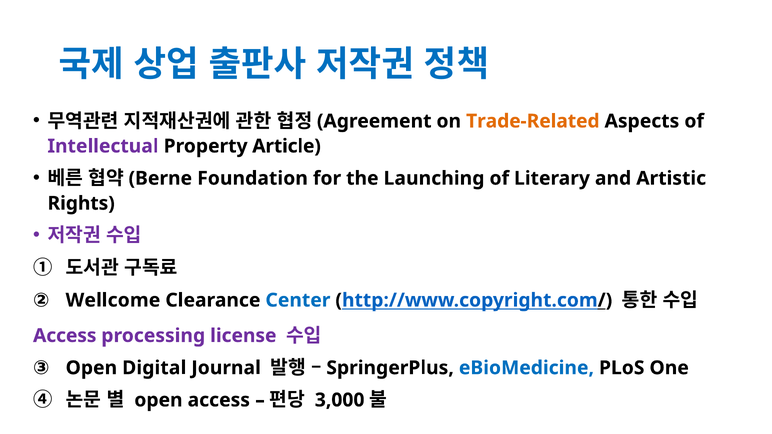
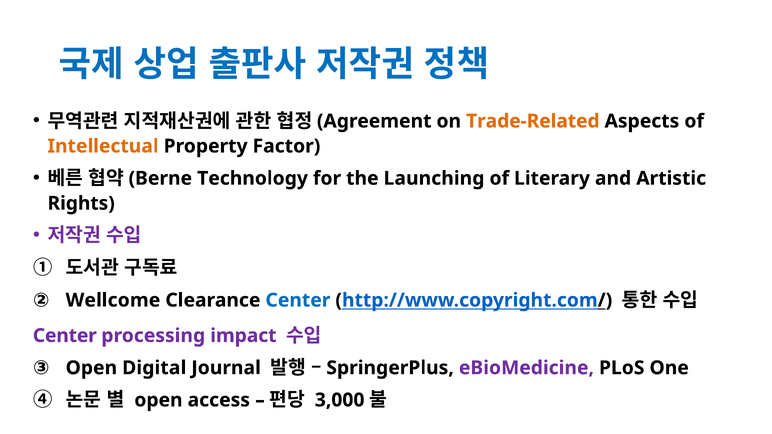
Intellectual colour: purple -> orange (103, 146)
Article: Article -> Factor (286, 146)
Foundation: Foundation -> Technology (253, 178)
Access: Access -> Center (65, 336)
license: license -> impact (243, 336)
eBioMedicine colour: blue -> purple (526, 368)
